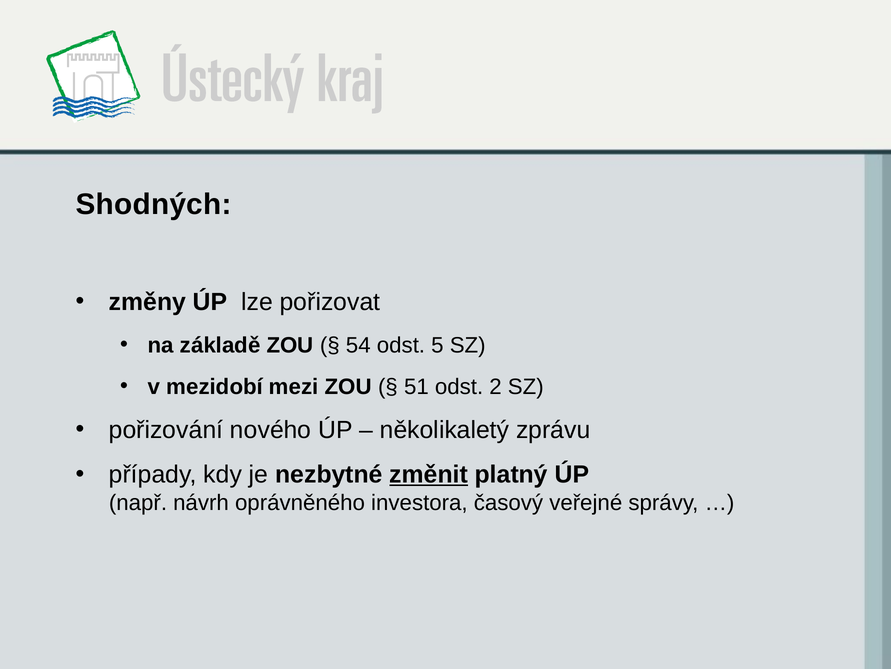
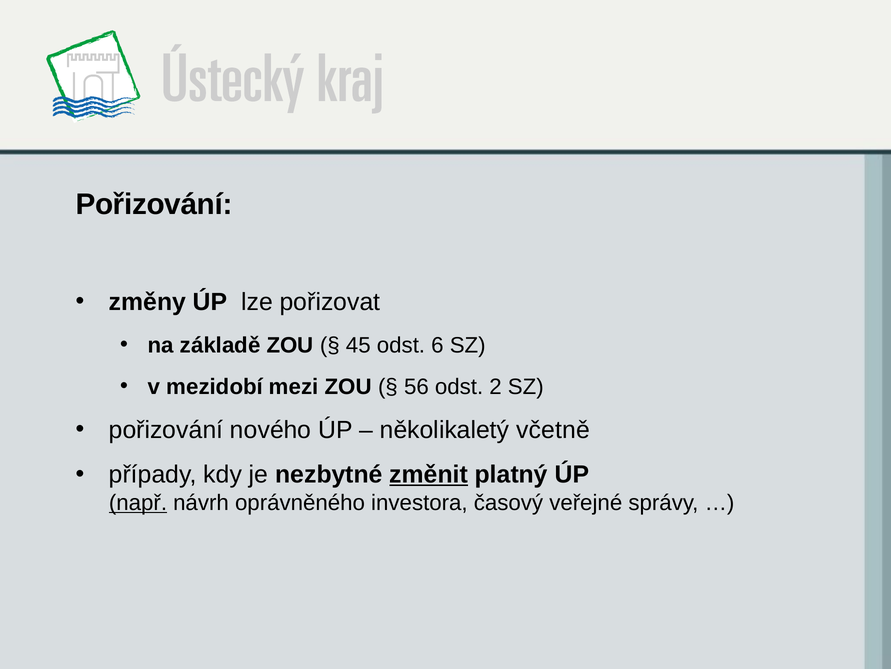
Shodných: Shodných -> Pořizování (154, 204)
54: 54 -> 45 (358, 345)
5: 5 -> 6 (437, 345)
51: 51 -> 56 (416, 386)
zprávu: zprávu -> včetně (553, 430)
např underline: none -> present (138, 502)
